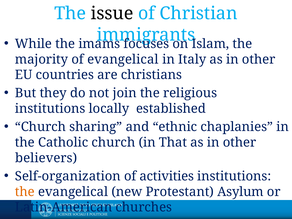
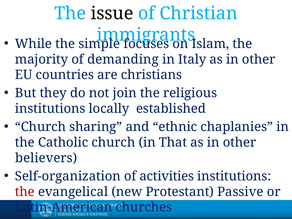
imams: imams -> simple (99, 44)
of evangelical: evangelical -> demanding (123, 59)
the colour: orange -> red (25, 192)
Asylum: Asylum -> Passive (240, 192)
